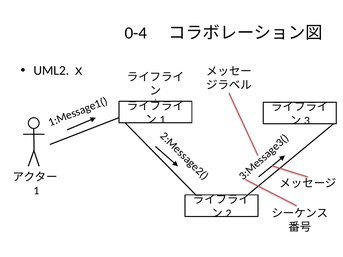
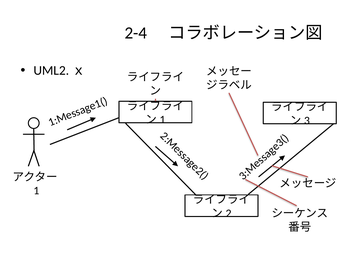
0-4: 0-4 -> 2-4 (136, 33)
